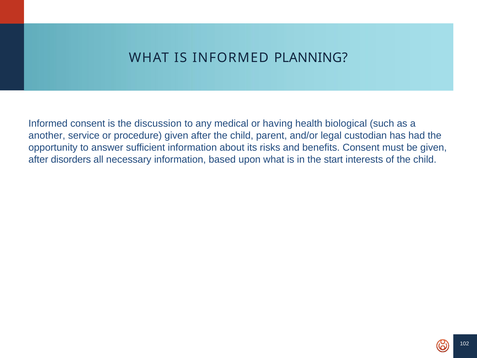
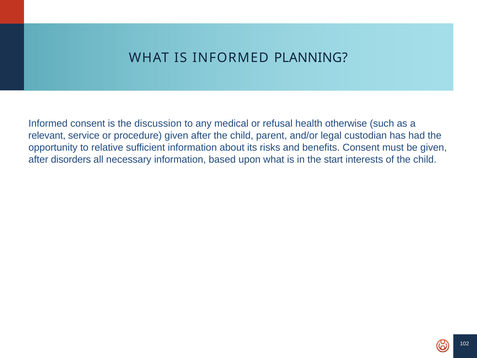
having: having -> refusal (278, 124)
biological: biological -> otherwise (346, 124)
another: another -> relevant (47, 135)
answer: answer -> relative (107, 147)
